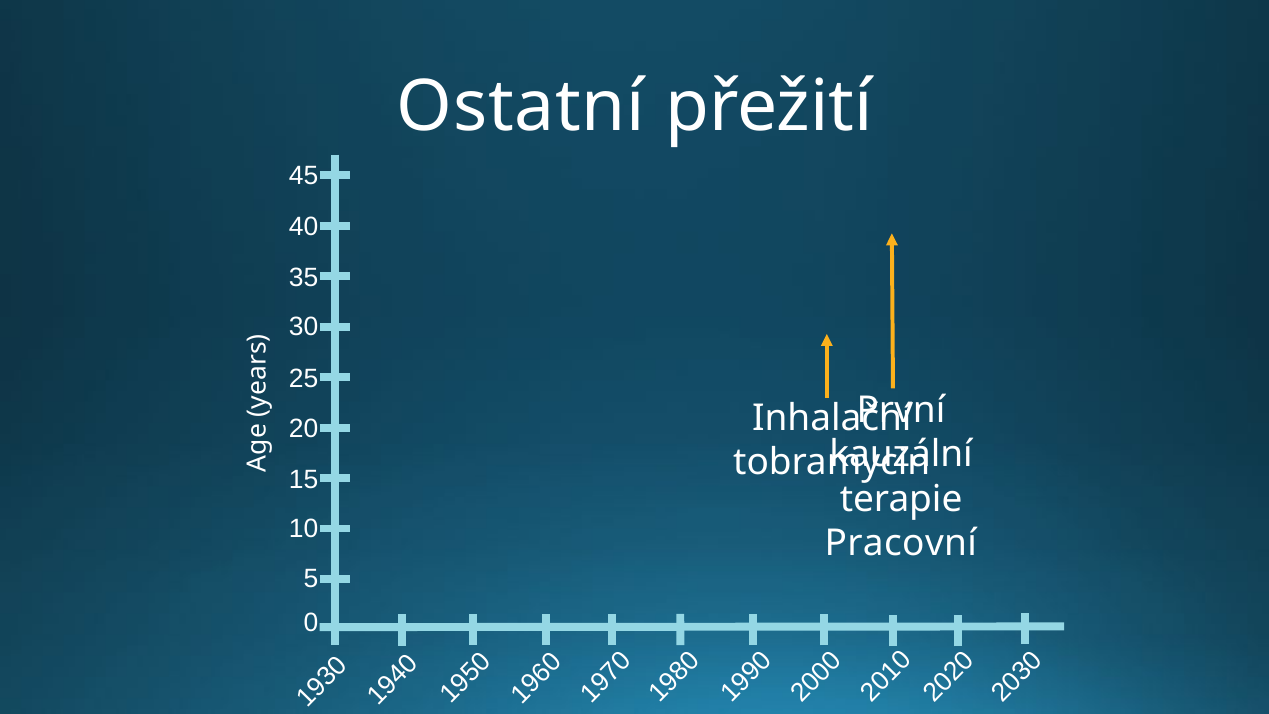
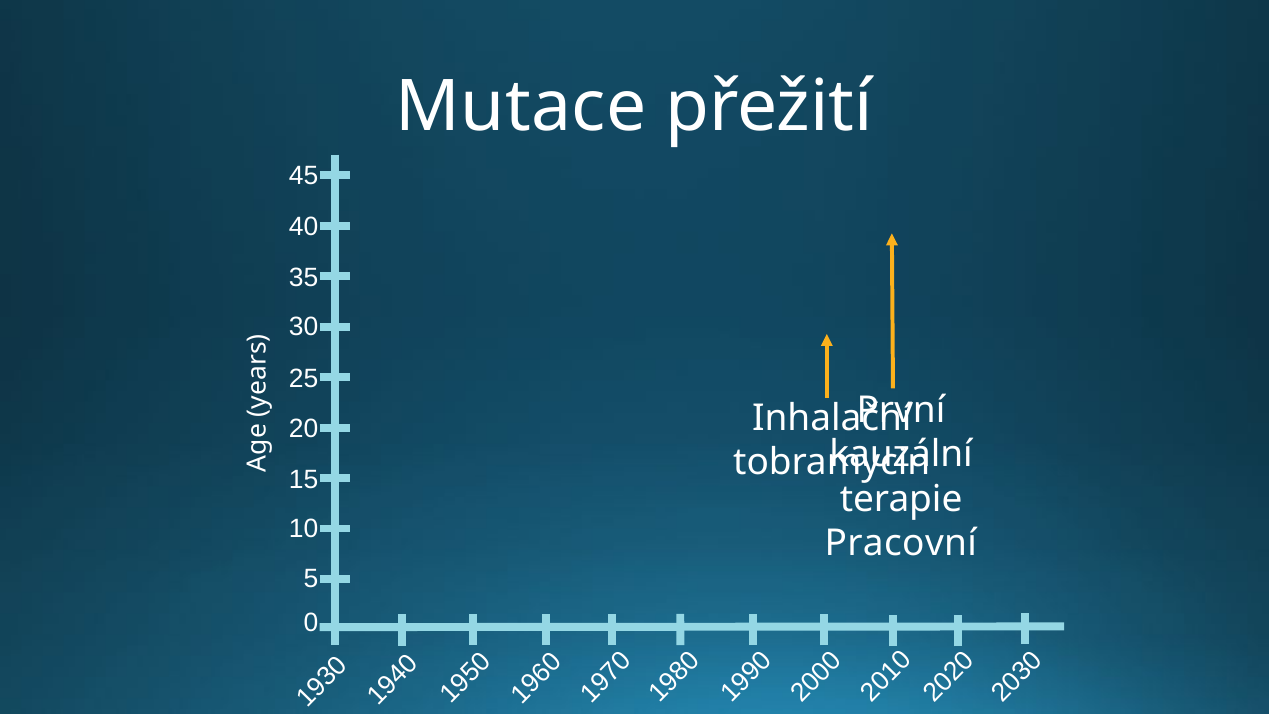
Ostatní: Ostatní -> Mutace (521, 107)
